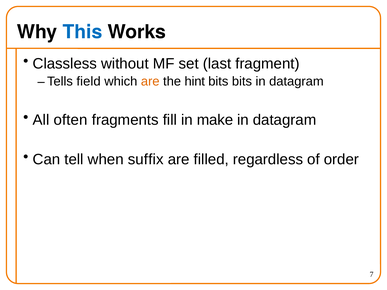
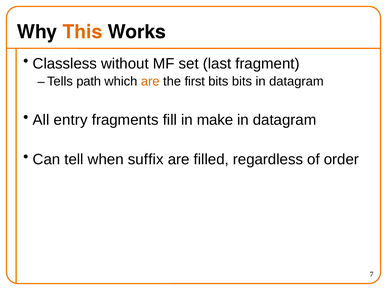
This colour: blue -> orange (82, 32)
field: field -> path (89, 82)
hint: hint -> first (195, 82)
often: often -> entry (71, 120)
